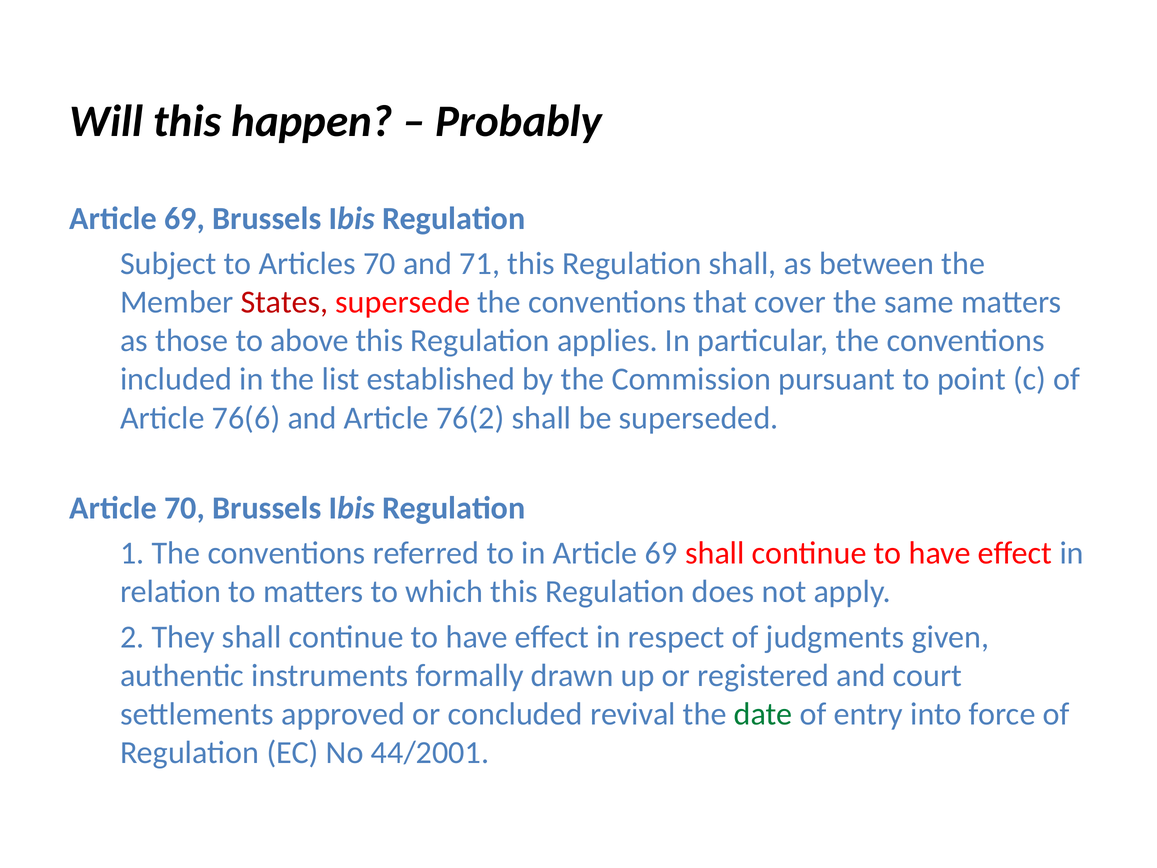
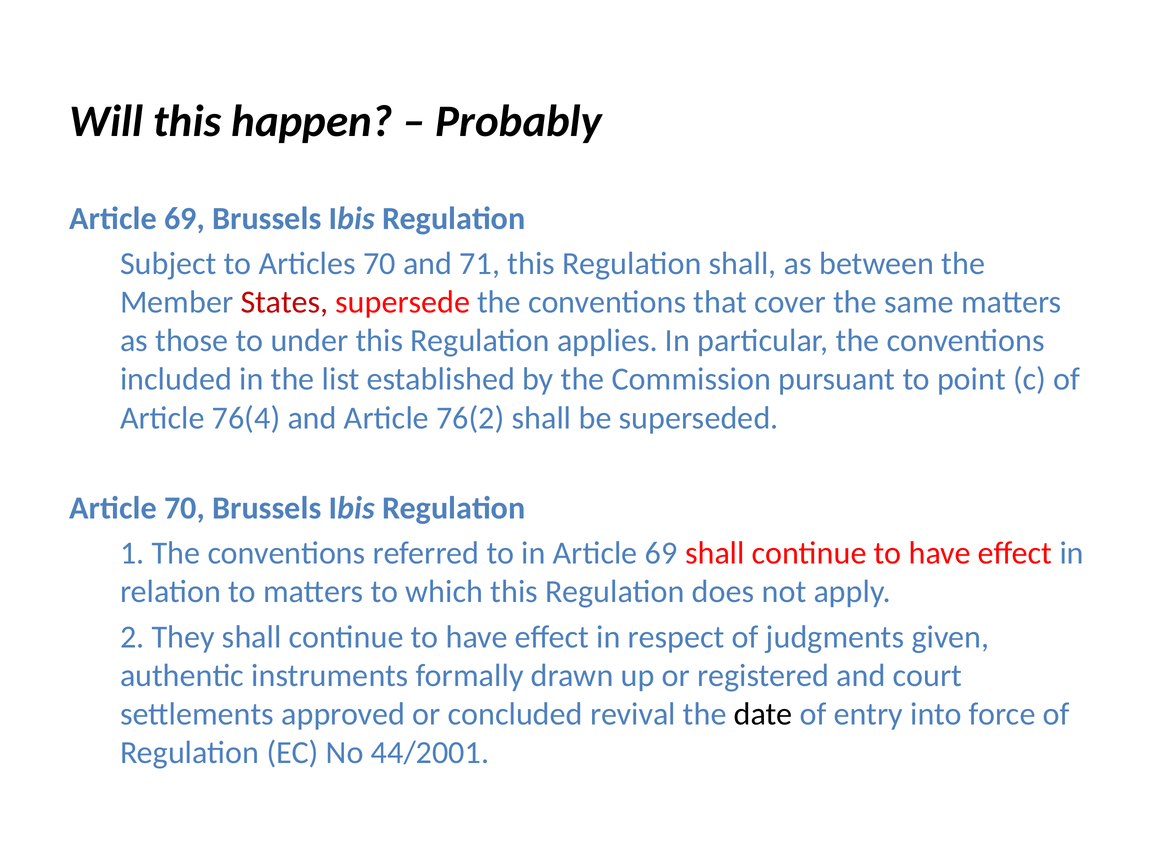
above: above -> under (309, 341)
76(6: 76(6 -> 76(4 (246, 418)
date colour: green -> black (763, 714)
